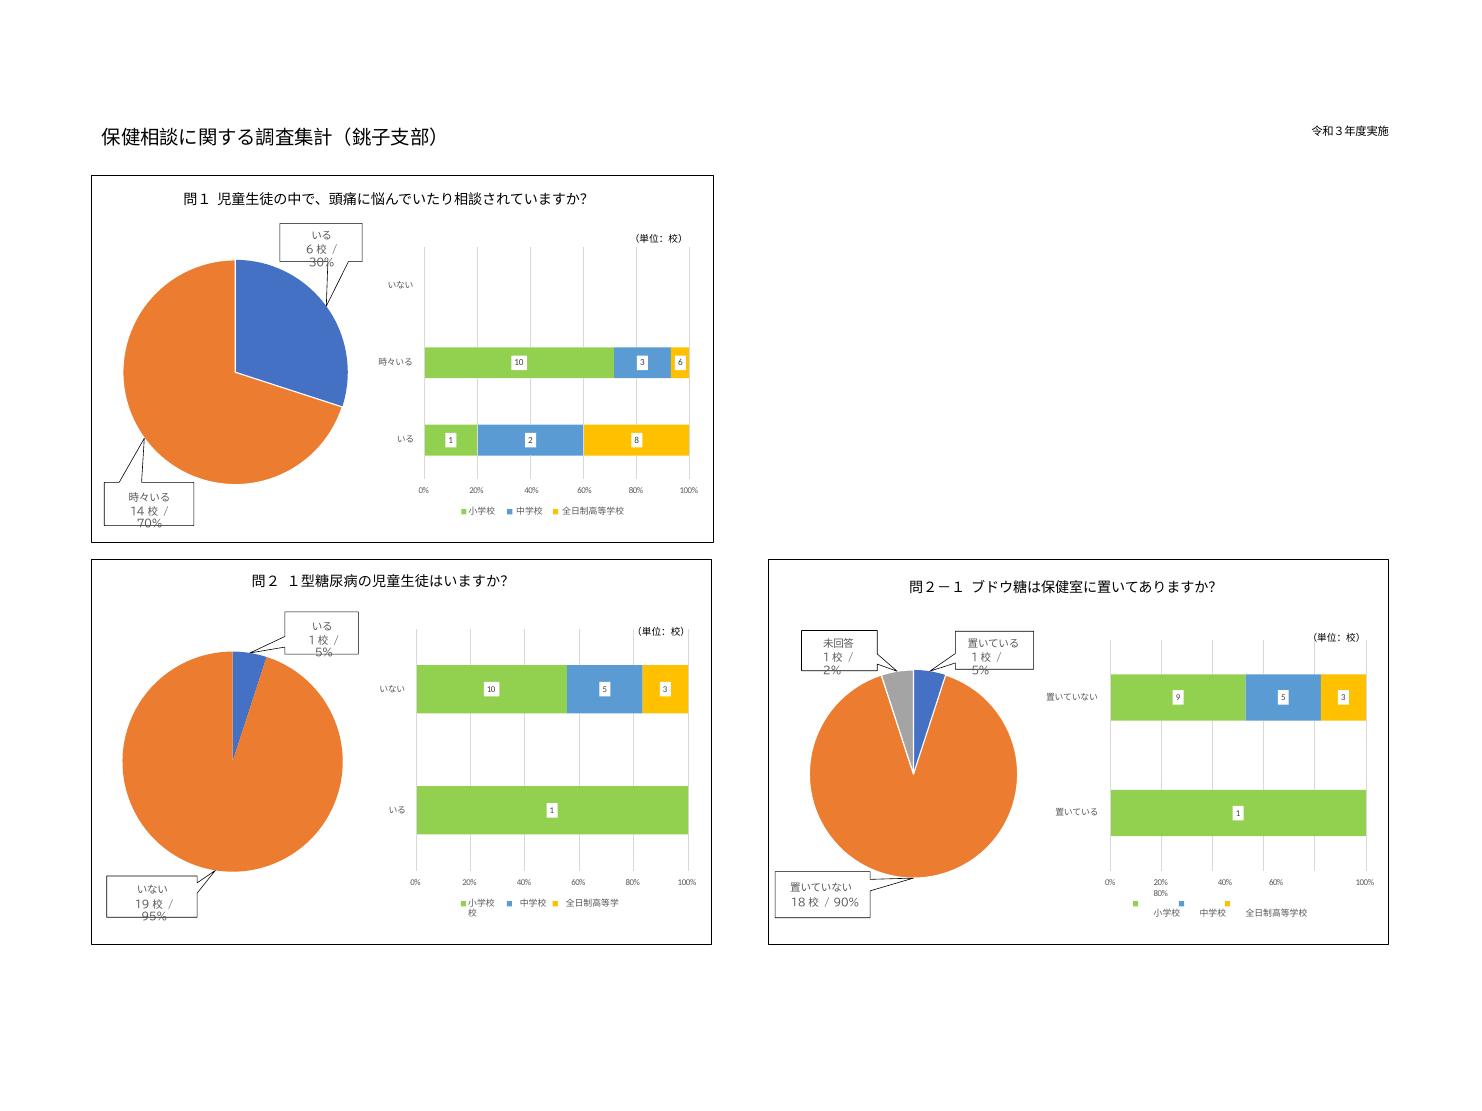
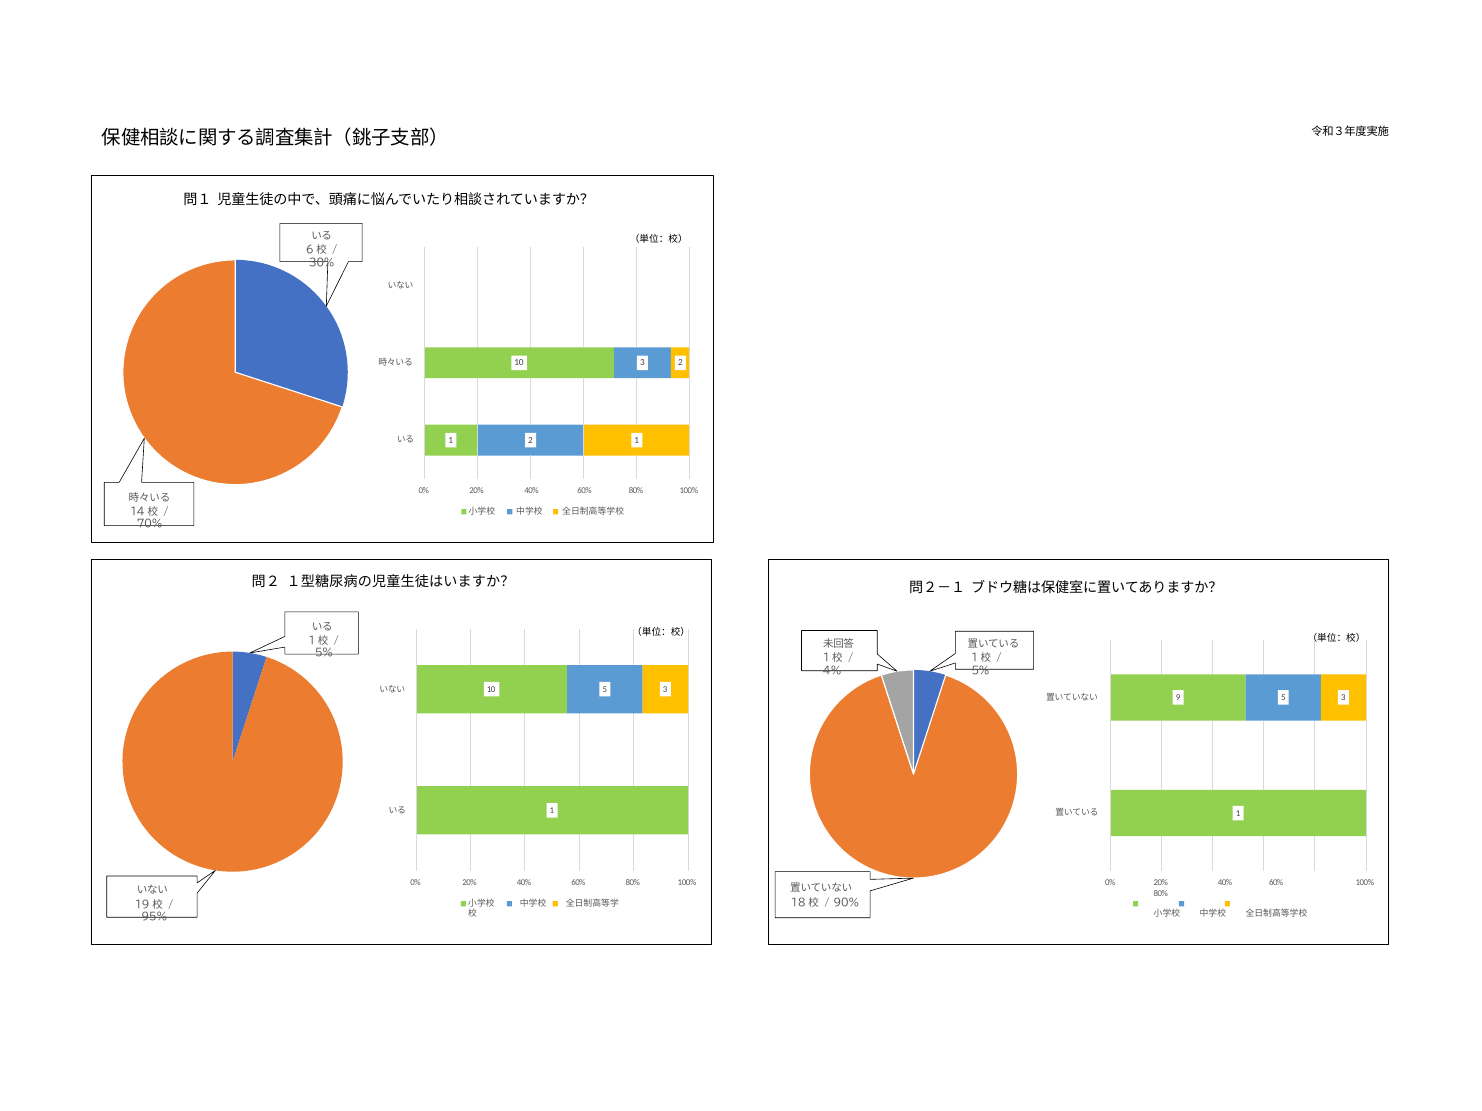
3 6: 6 -> 2 (680, 363)
1 2 8: 8 -> 1 (637, 440)
2%: 2% -> 4% (832, 671)
